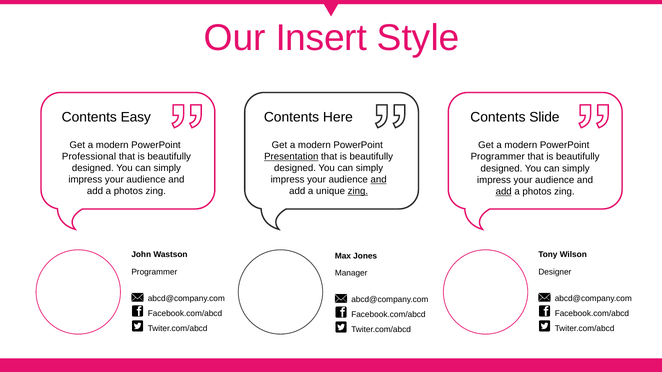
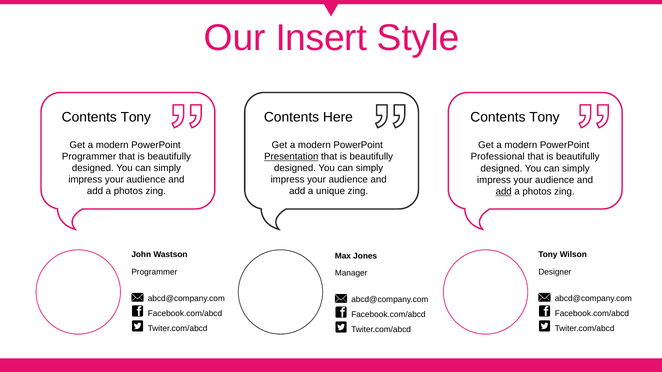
Easy: Easy -> Tony (136, 117)
Slide: Slide -> Tony (544, 117)
Professional: Professional -> Programmer (89, 157)
Programmer: Programmer -> Professional (498, 157)
and underline: present -> none (379, 180)
zing underline: present -> none (358, 191)
